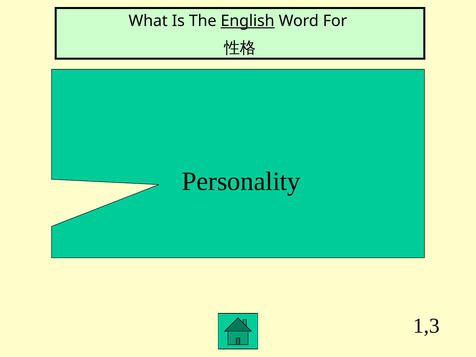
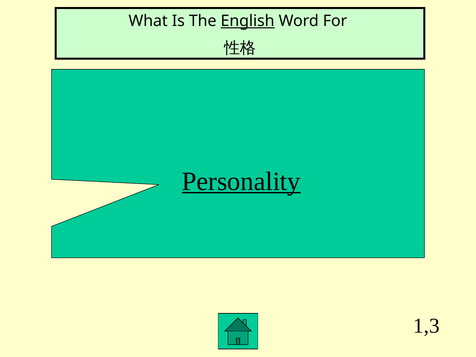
Personality underline: none -> present (241, 181)
